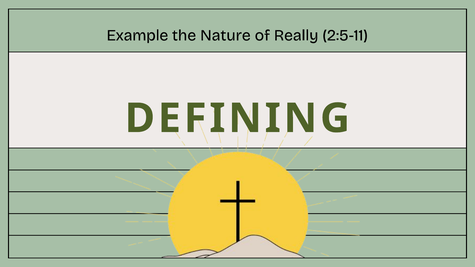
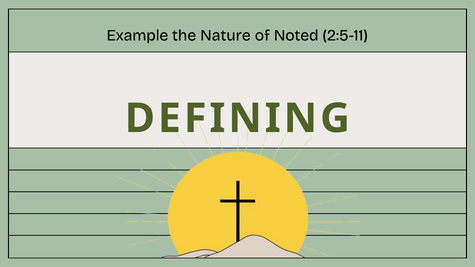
Really: Really -> Noted (296, 35)
